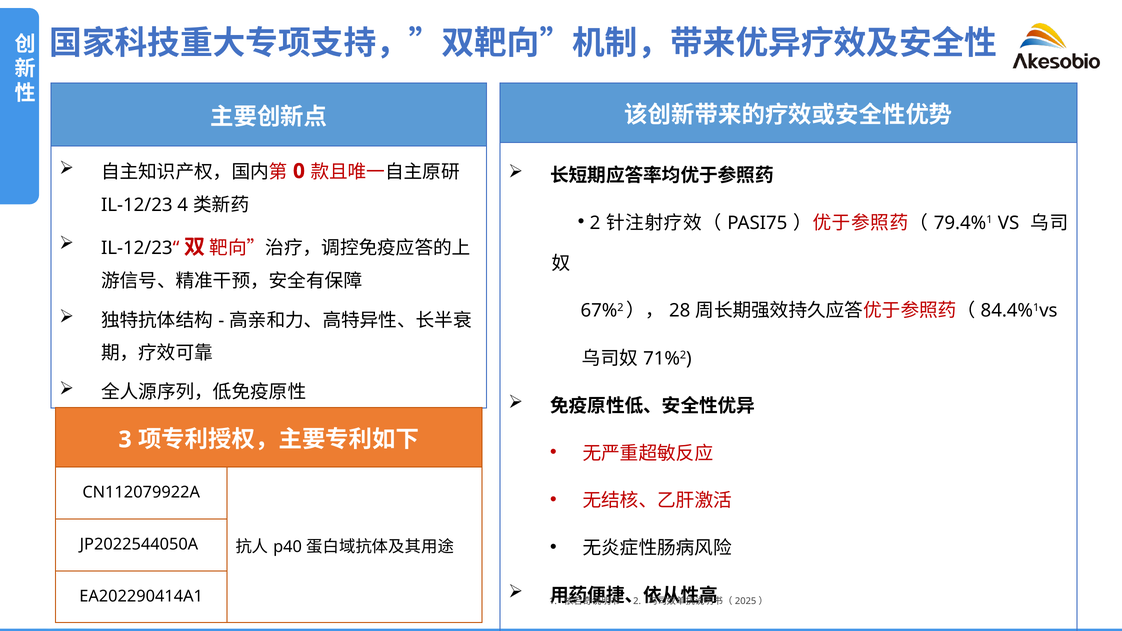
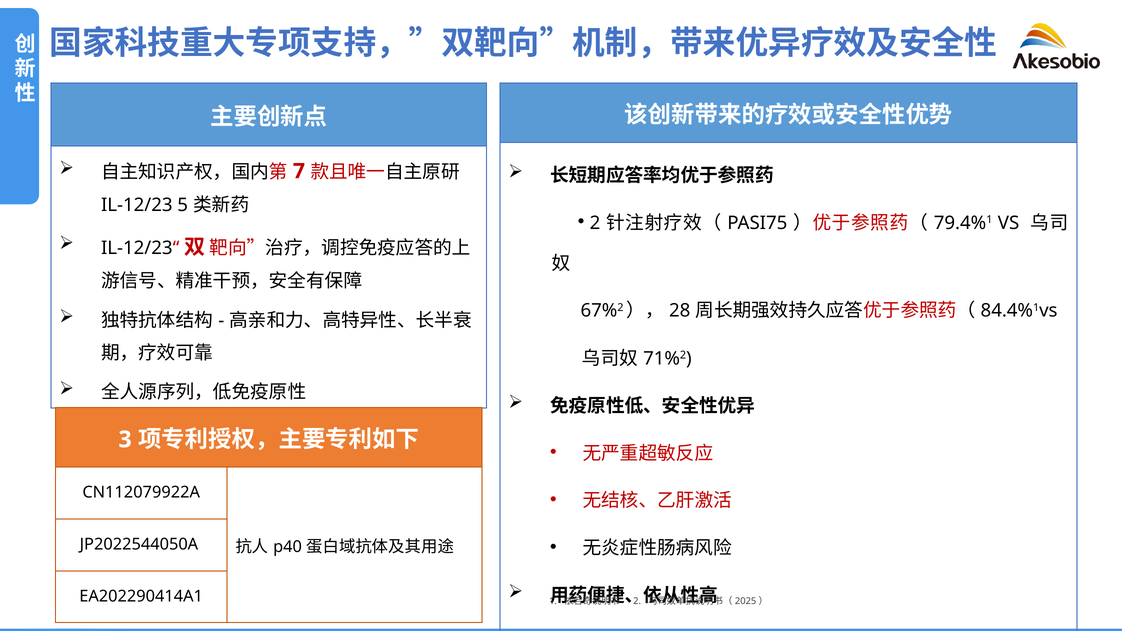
0: 0 -> 7 (299, 171)
4: 4 -> 5 (183, 205)
